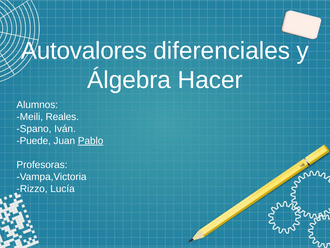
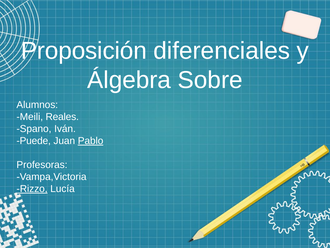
Autovalores: Autovalores -> Proposición (84, 51)
Hacer: Hacer -> Sobre (210, 80)
Rizzo underline: none -> present (32, 188)
